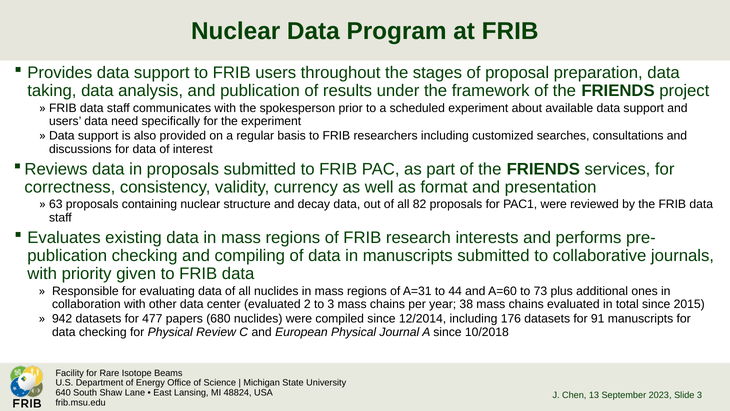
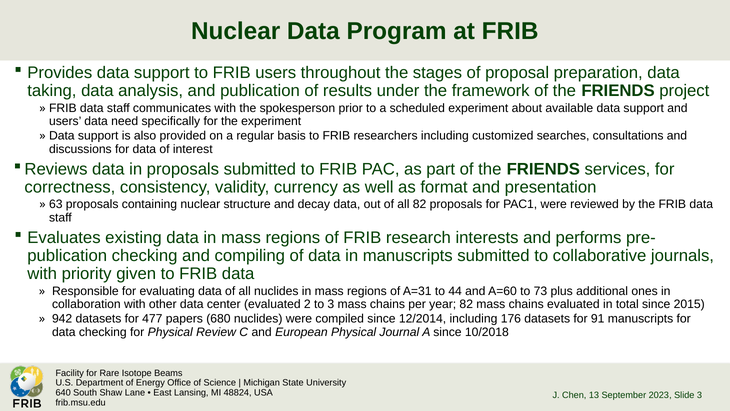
year 38: 38 -> 82 (466, 304)
